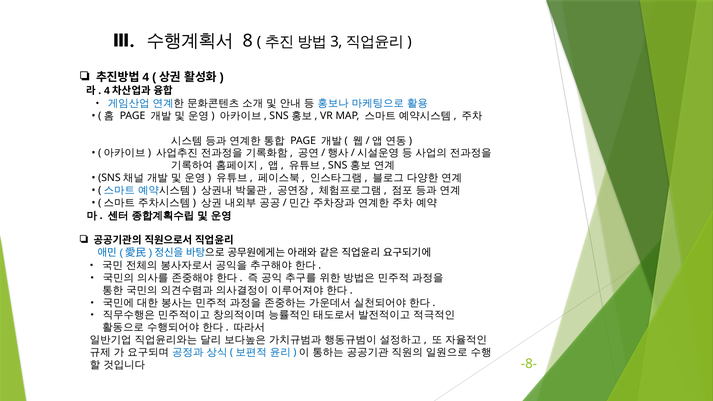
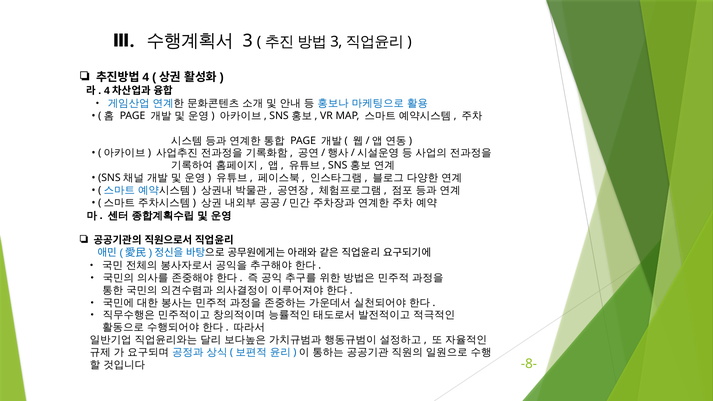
8: 8 -> 3 (248, 41)
